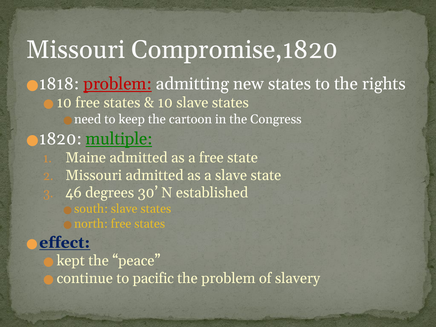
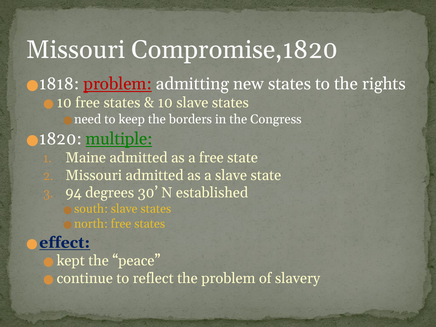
cartoon: cartoon -> borders (190, 119)
46: 46 -> 94 (74, 193)
pacific: pacific -> reflect (153, 278)
